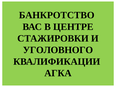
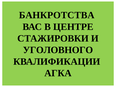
БАНКРОТСТВО: БАНКРОТСТВО -> БАНКРОТСТВА (57, 15)
